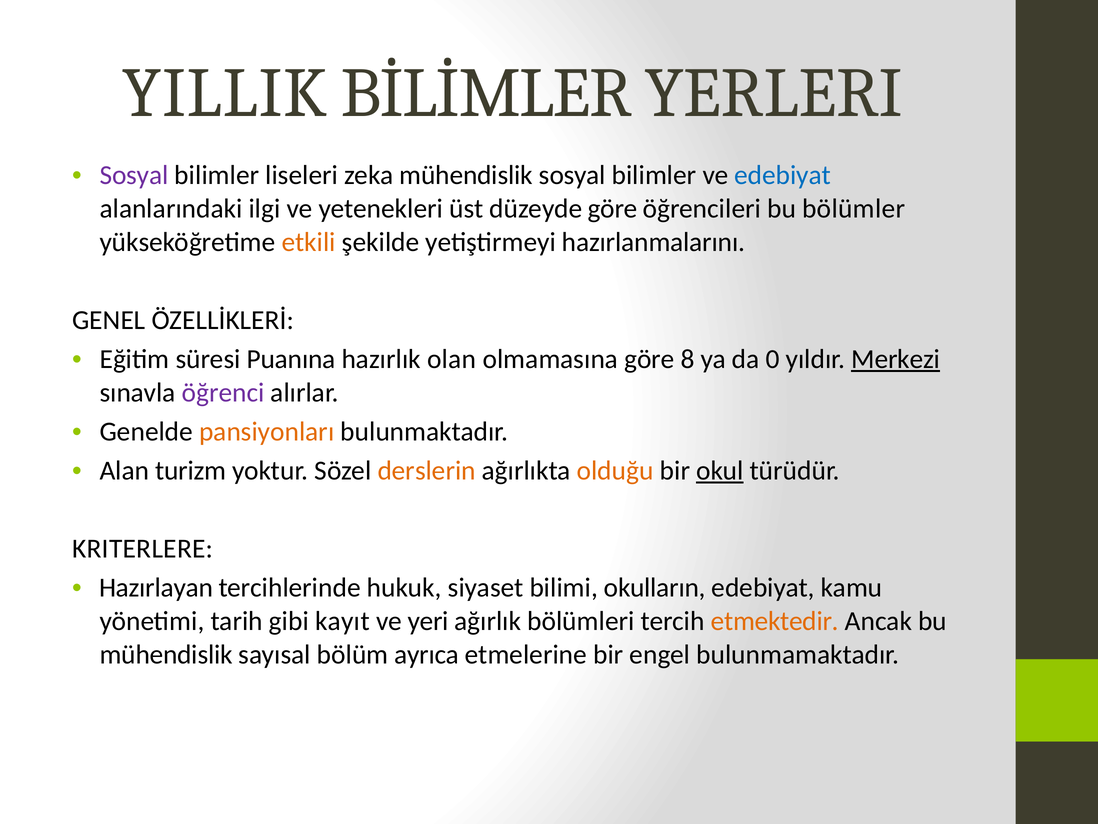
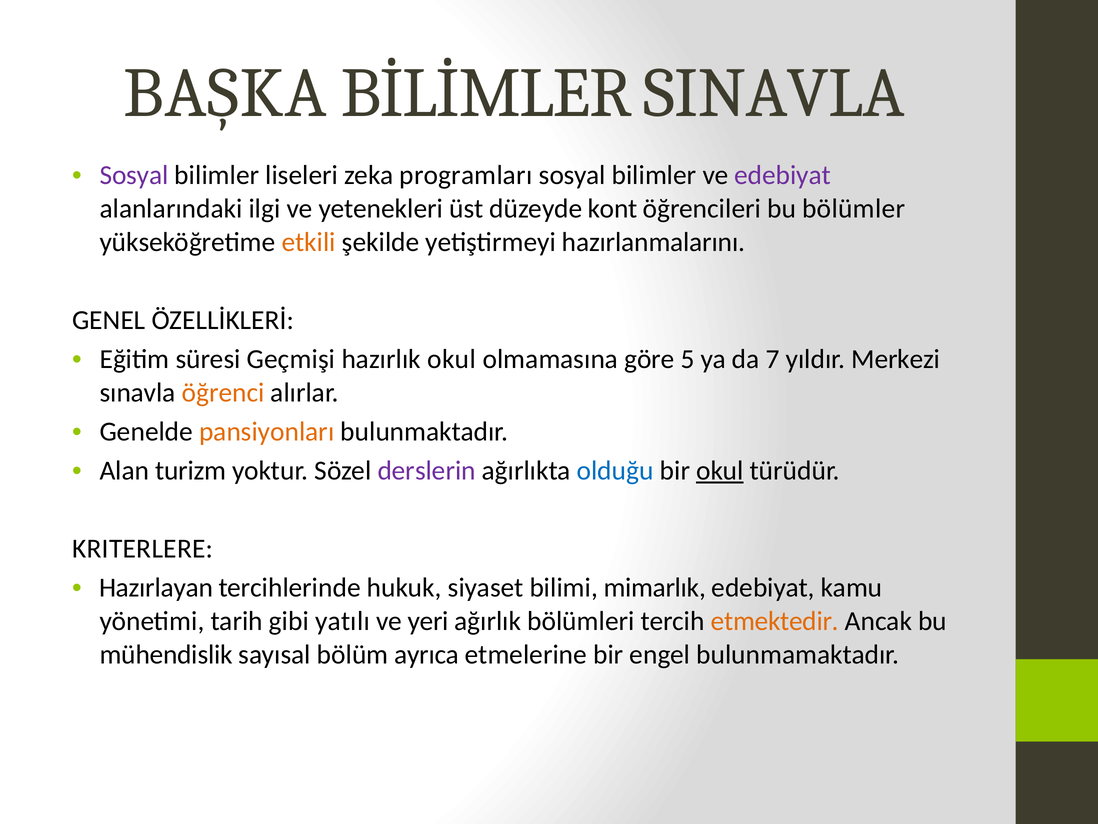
YILLIK: YILLIK -> BAŞKA (225, 93)
YERLERI: YERLERI -> SINAVLA (774, 93)
zeka mühendislik: mühendislik -> programları (466, 175)
edebiyat colour: blue -> purple (783, 175)
düzeyde göre: göre -> kont (613, 208)
Puanına: Puanına -> Geçmişi (291, 359)
hazırlık olan: olan -> okul (452, 359)
8: 8 -> 5 (687, 359)
0: 0 -> 7 (773, 359)
Merkezi underline: present -> none (896, 359)
öğrenci colour: purple -> orange (223, 392)
derslerin colour: orange -> purple (427, 470)
olduğu colour: orange -> blue (615, 470)
okulların: okulların -> mimarlık (655, 587)
kayıt: kayıt -> yatılı (342, 621)
